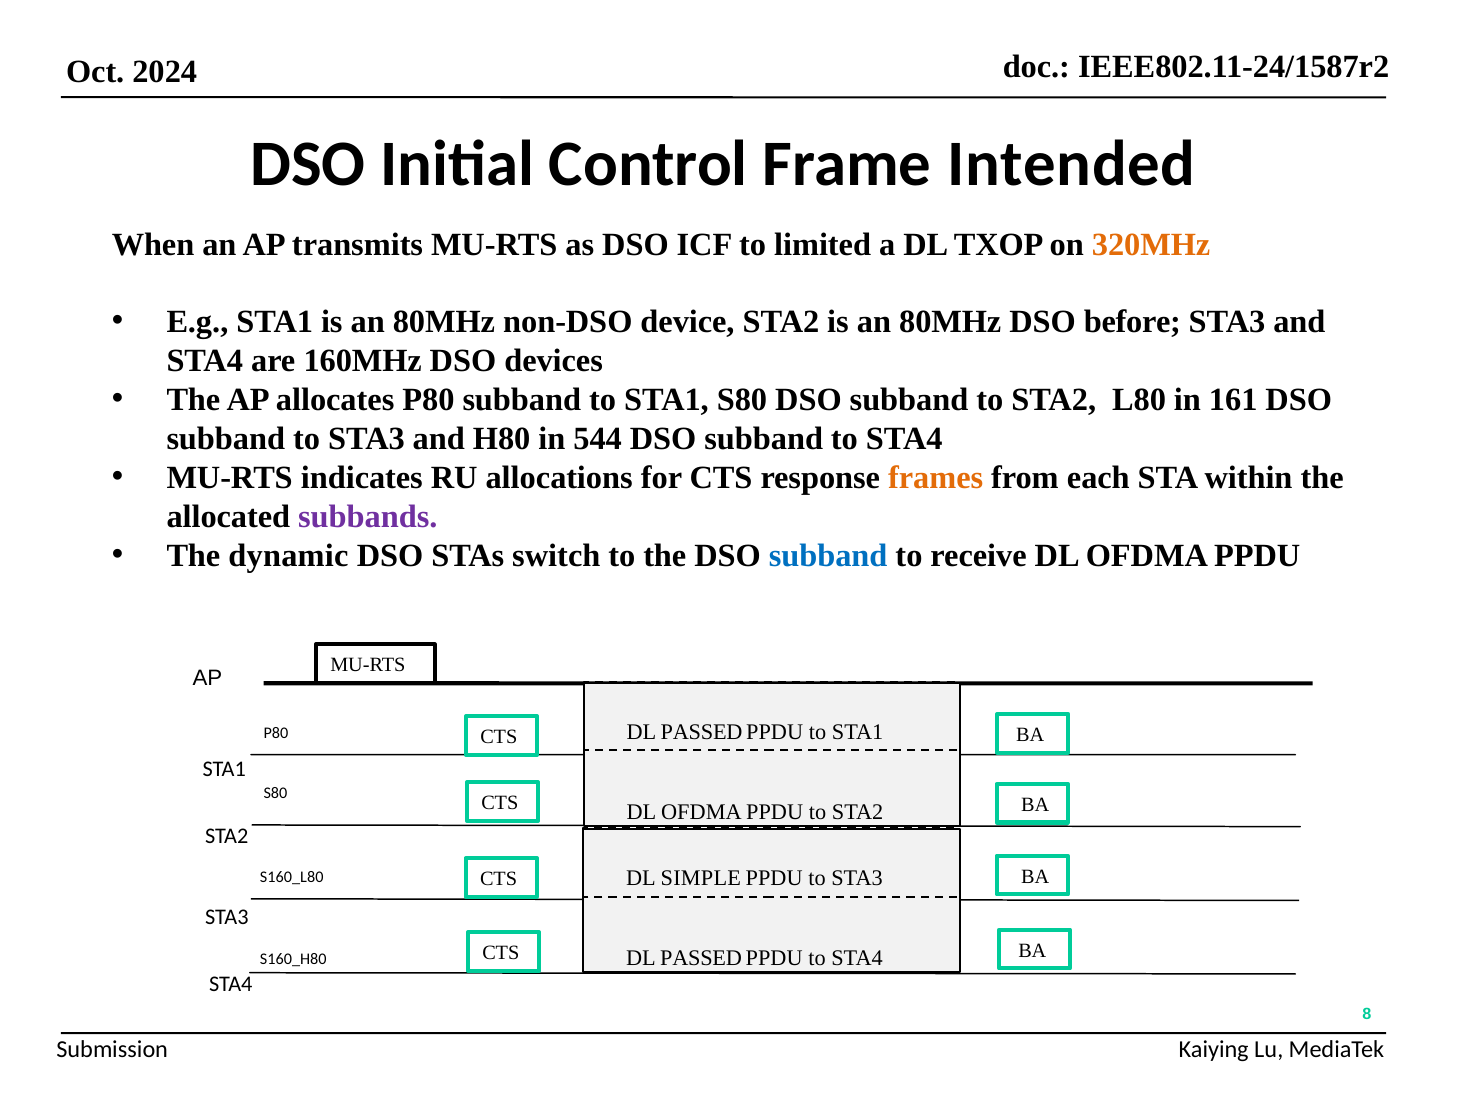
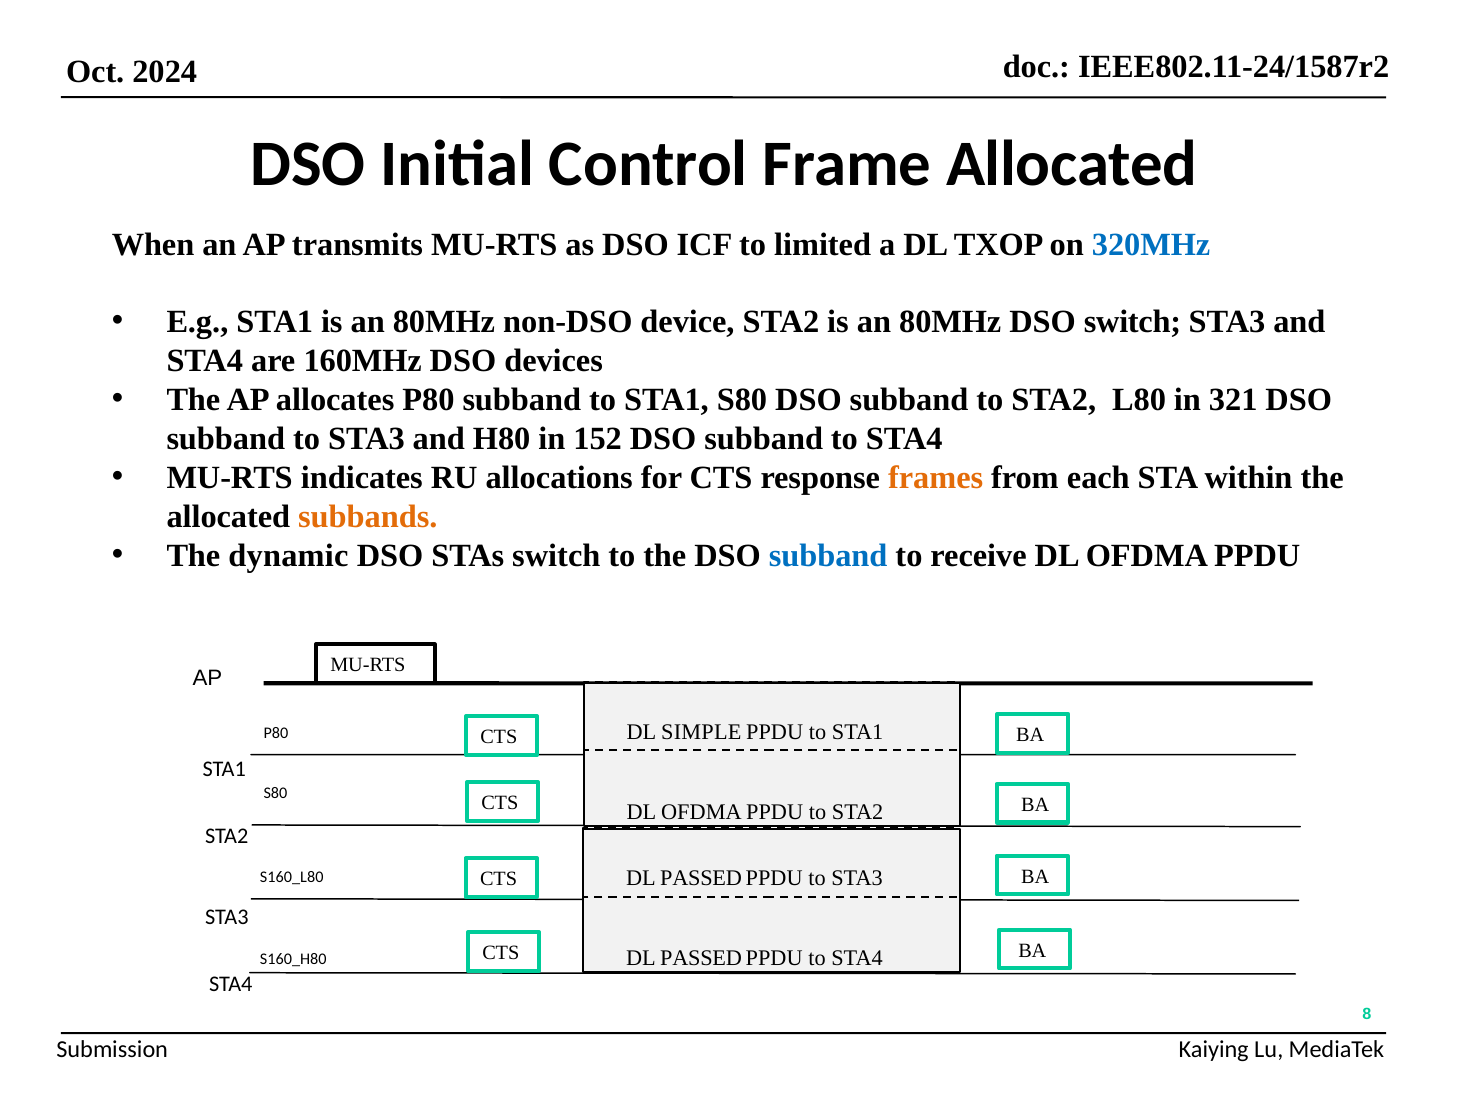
Frame Intended: Intended -> Allocated (1072, 164)
320MHz colour: orange -> blue (1151, 244)
DSO before: before -> switch (1132, 322)
161: 161 -> 321 (1233, 400)
544: 544 -> 152 (598, 439)
subbands colour: purple -> orange (368, 517)
PASSED: PASSED -> SIMPLE (701, 732)
SIMPLE: SIMPLE -> PASSED (701, 878)
